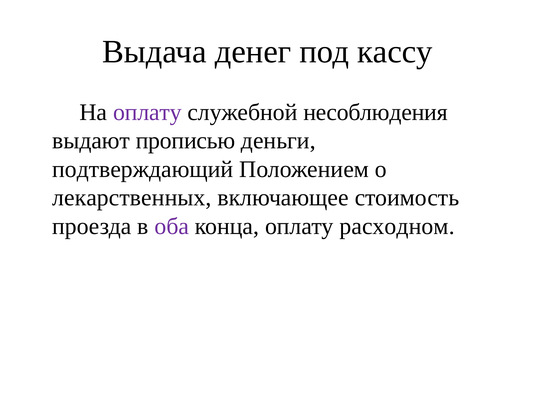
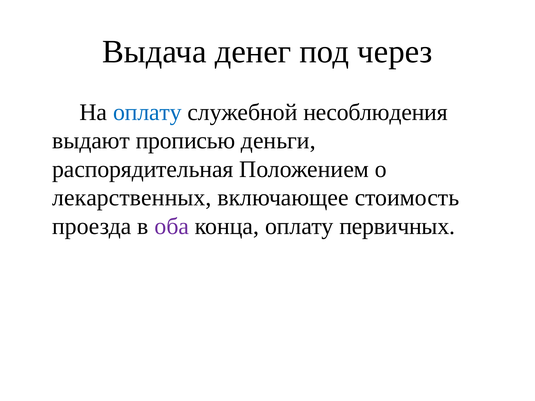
кассу: кассу -> через (395, 52)
оплату colour: purple -> blue (147, 112)
подтверждающий: подтверждающий -> распорядительная (143, 169)
расходном: расходном -> первичных (397, 226)
